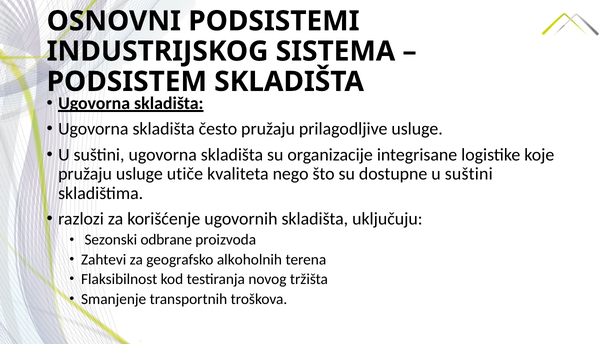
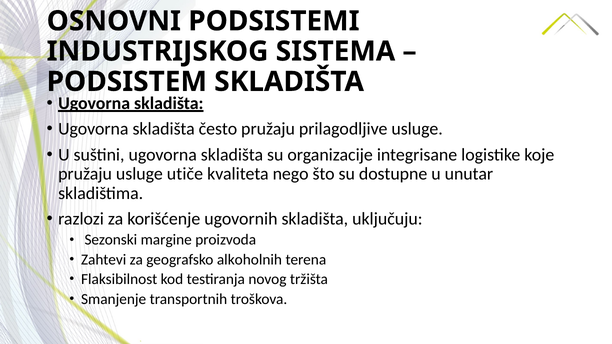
dostupne u suštini: suštini -> unutar (469, 174)
odbrane: odbrane -> margine (166, 240)
